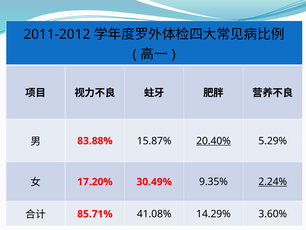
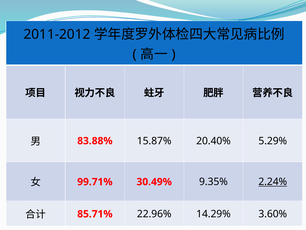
20.40% underline: present -> none (213, 141)
17.20%: 17.20% -> 99.71% (95, 181)
41.08%: 41.08% -> 22.96% (154, 214)
